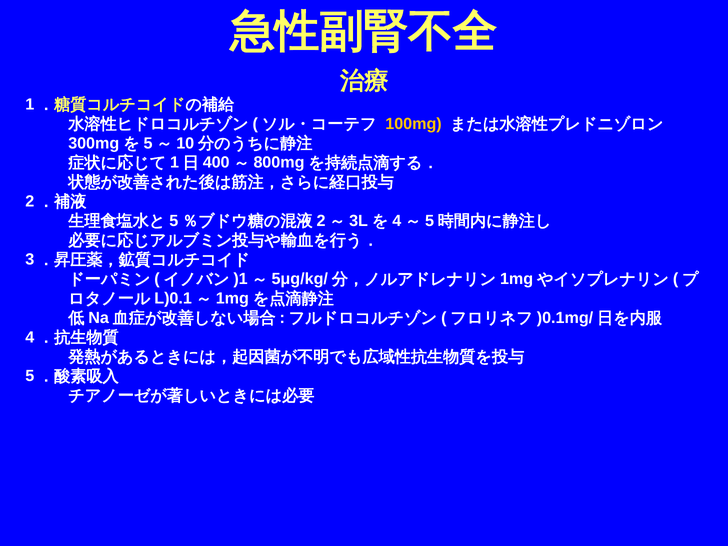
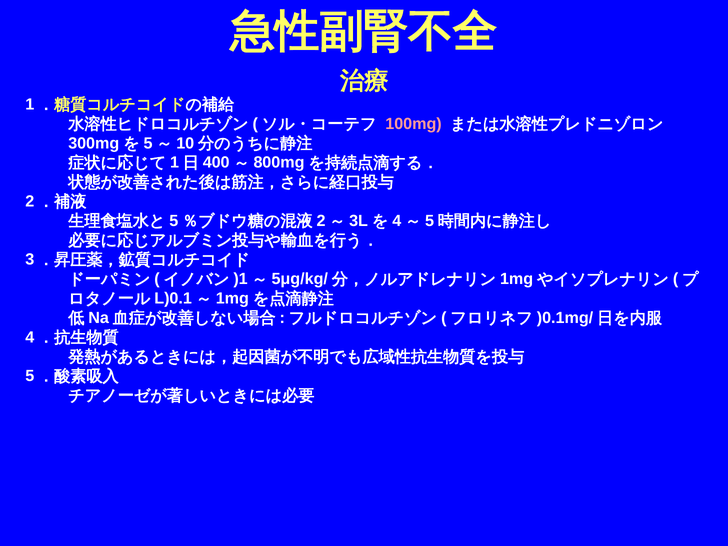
100mg colour: yellow -> pink (414, 124)
